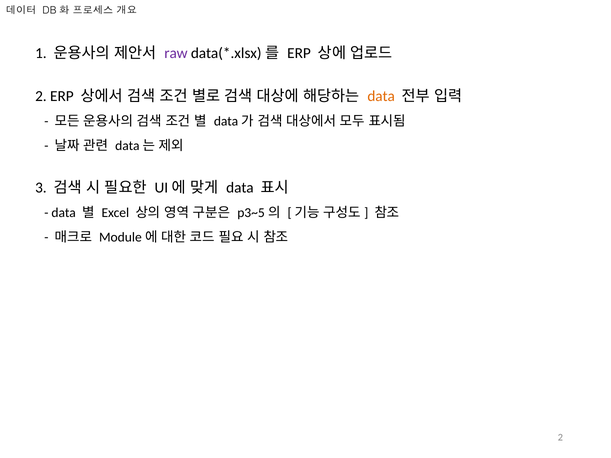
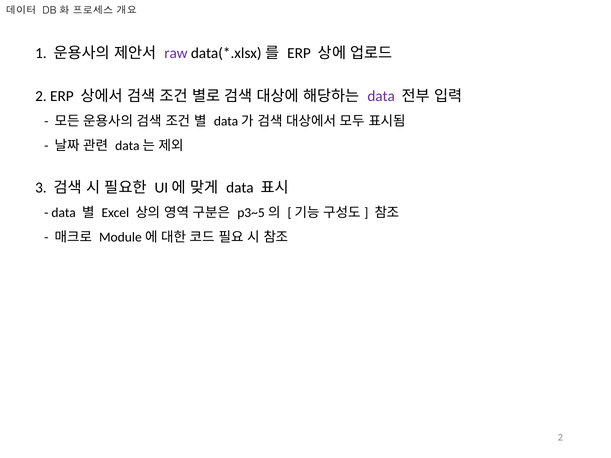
data colour: orange -> purple (381, 96)
